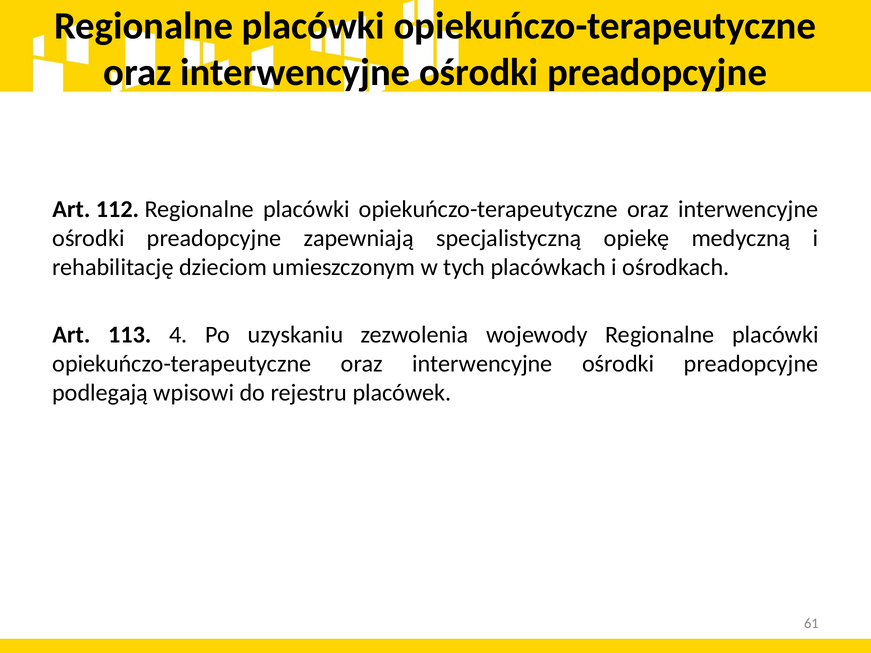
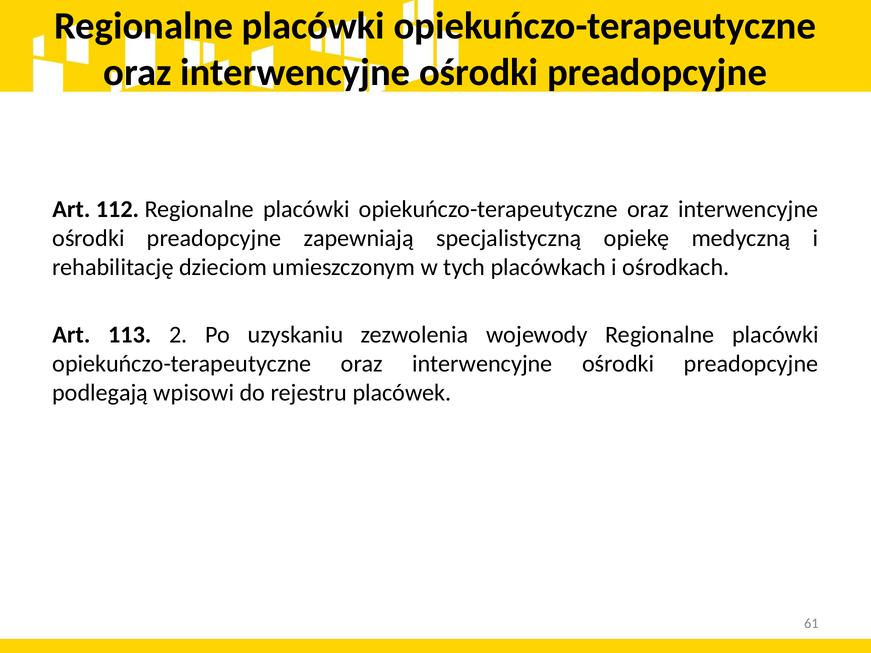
4: 4 -> 2 (178, 335)
